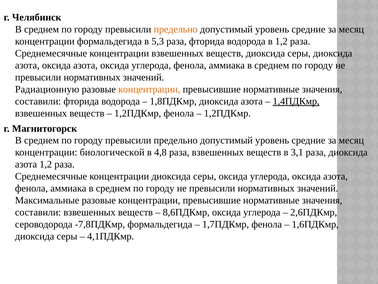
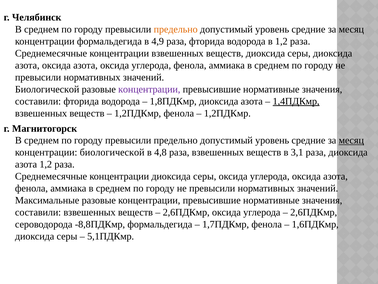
5,3: 5,3 -> 4,9 (158, 41)
Радиационную: Радиационную -> Биологической (47, 89)
концентрации colour: orange -> purple (149, 89)
месяц underline: none -> present (351, 140)
8,6ПДКмр: 8,6ПДКмр -> 2,6ПДКмр (186, 212)
-7,8ПДКмр: -7,8ПДКмр -> -8,8ПДКмр (100, 224)
4,1ПДКмр: 4,1ПДКмр -> 5,1ПДКмр (111, 236)
